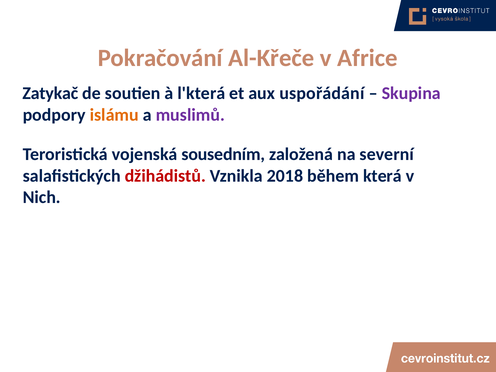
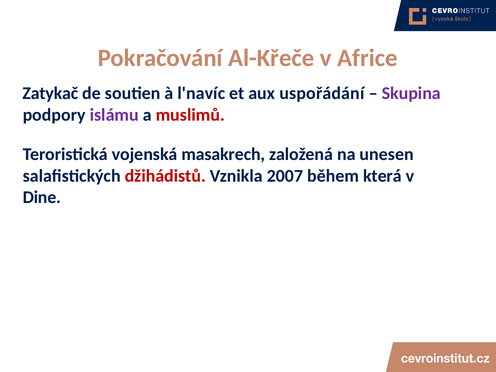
l'která: l'která -> l'navíc (201, 93)
islámu colour: orange -> purple (114, 115)
muslimů colour: purple -> red (190, 115)
sousedním: sousedním -> masakrech (223, 154)
severní: severní -> unesen (387, 154)
2018: 2018 -> 2007 (285, 176)
Nich: Nich -> Dine (42, 197)
